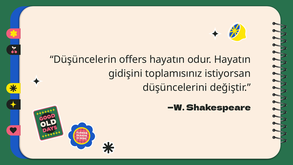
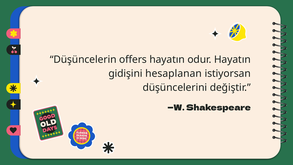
toplamısınız: toplamısınız -> hesaplanan (174, 73)
